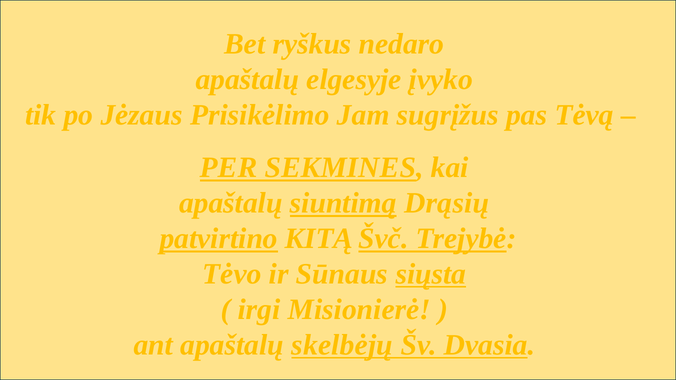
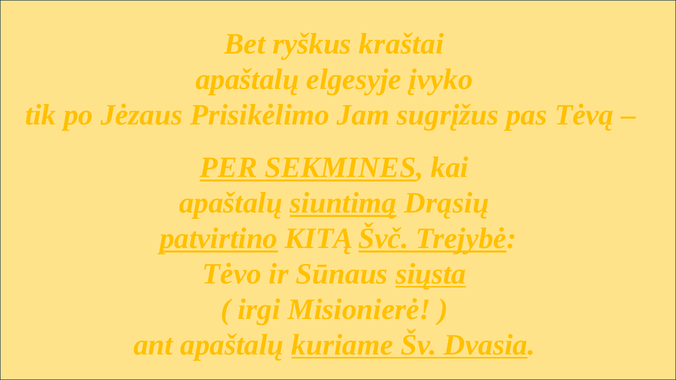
nedaro: nedaro -> kraštai (401, 44)
skelbėjų: skelbėjų -> kuriame (342, 345)
